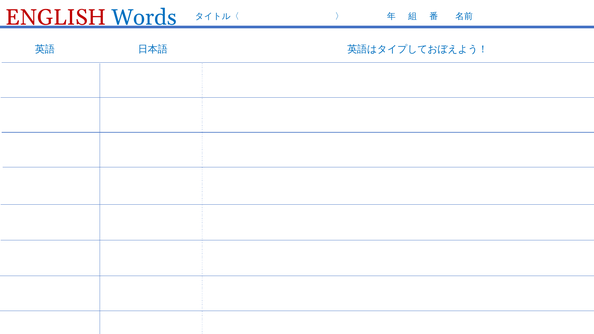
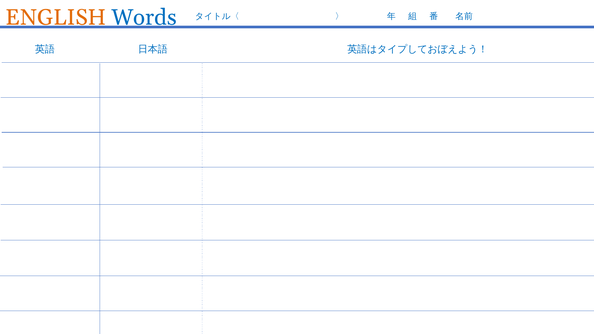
ENGLISH colour: red -> orange (56, 18)
